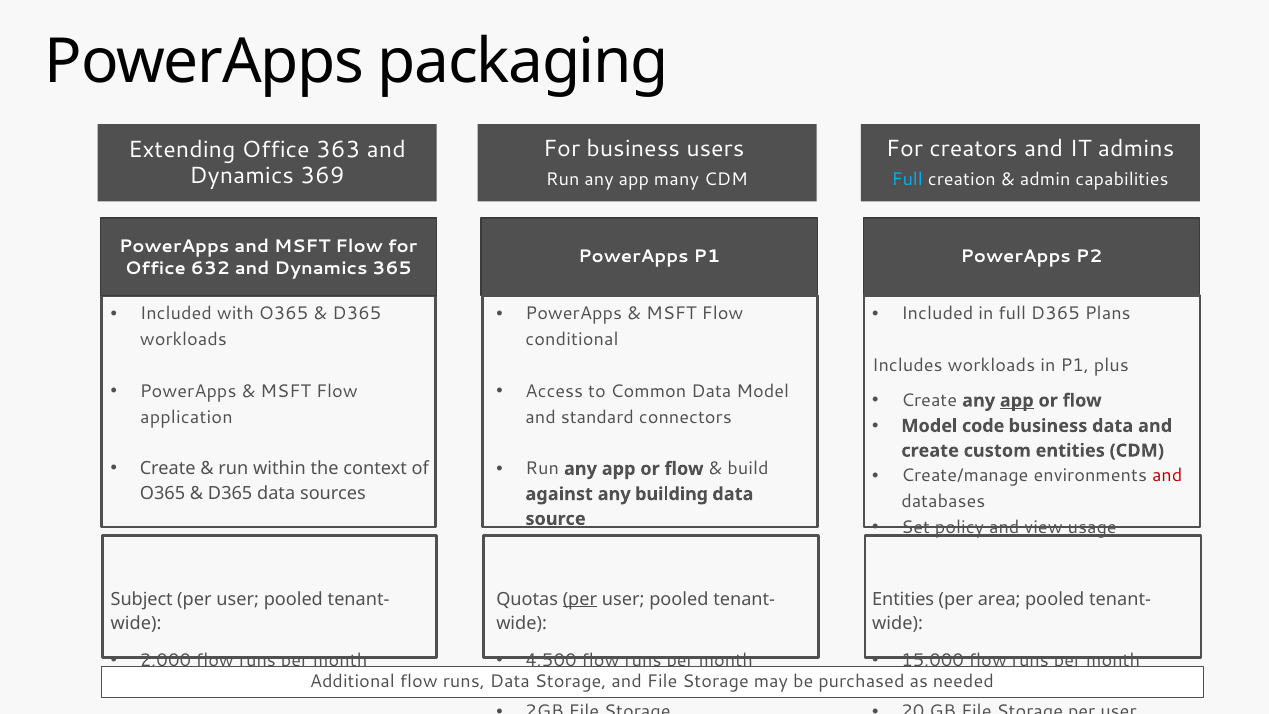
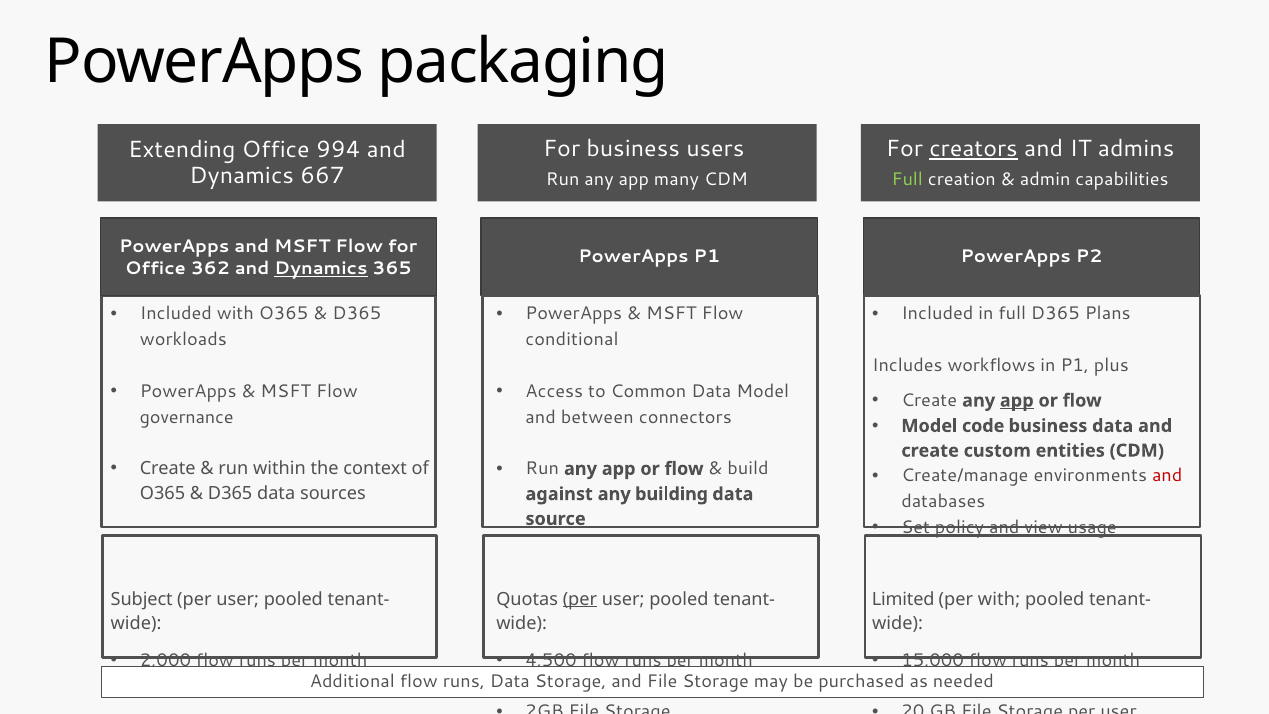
creators underline: none -> present (974, 149)
363: 363 -> 994 (338, 150)
369: 369 -> 667 (322, 175)
Full colour: light blue -> light green (907, 179)
632: 632 -> 362 (210, 269)
Dynamics underline: none -> present (321, 269)
Includes workloads: workloads -> workflows (992, 365)
application: application -> governance (187, 417)
standard: standard -> between (597, 417)
Entities: Entities -> Limited (903, 599)
per area: area -> with (999, 599)
